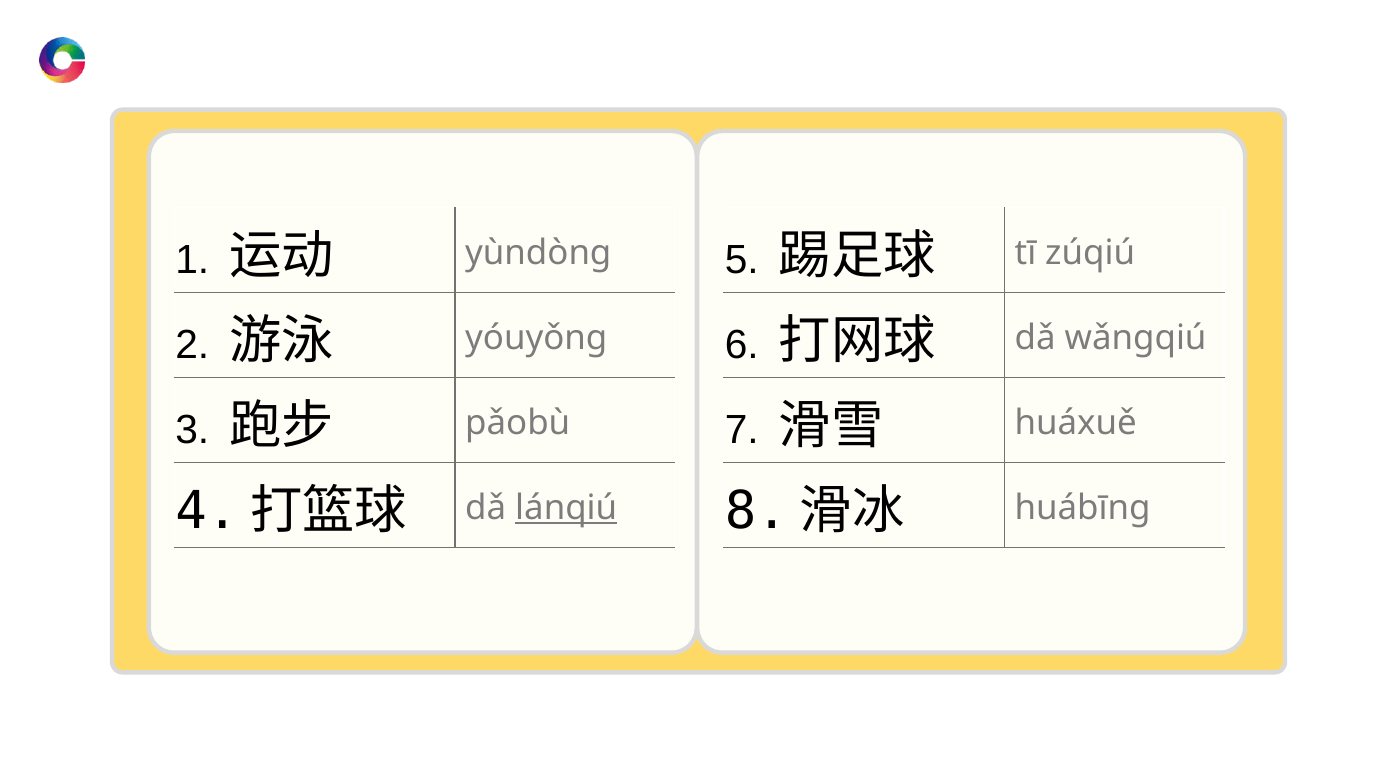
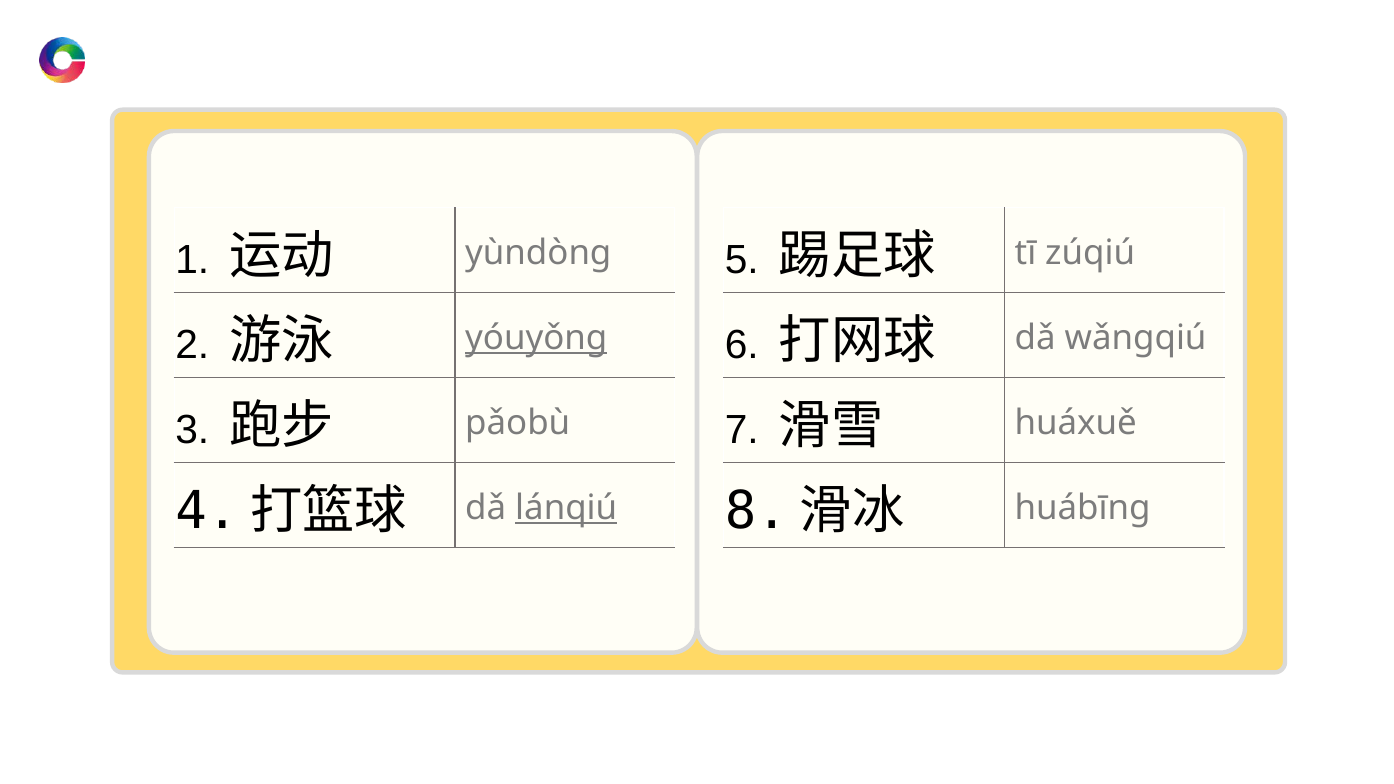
yóuyǒnɡ underline: none -> present (536, 338)
